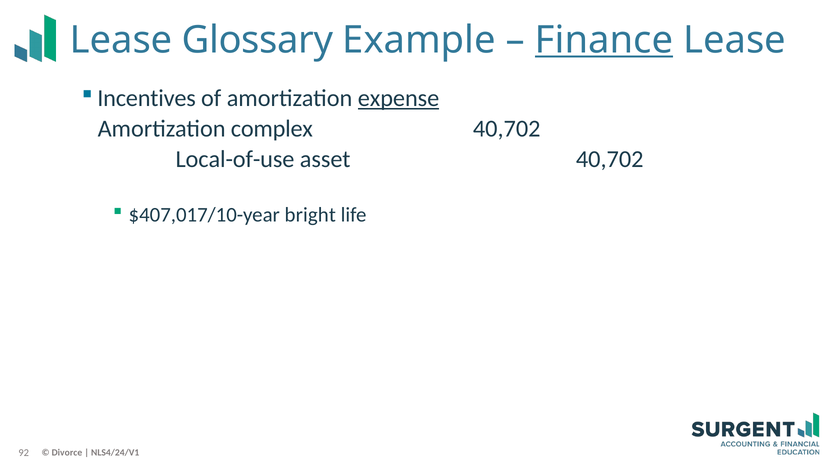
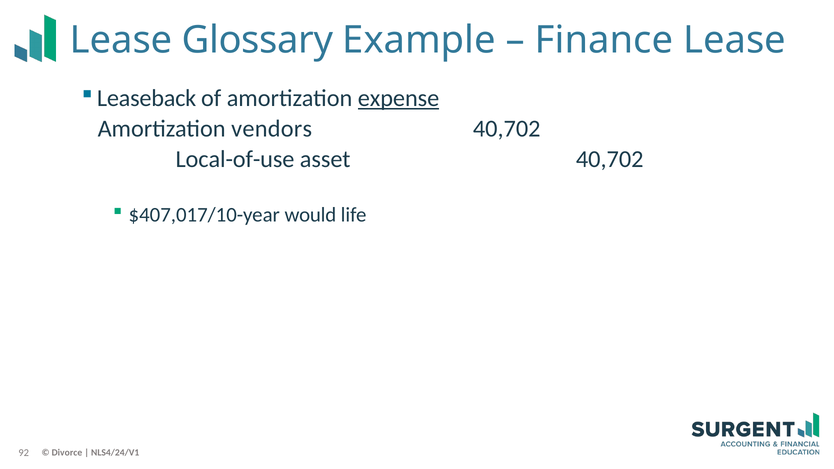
Finance underline: present -> none (604, 40)
Incentives: Incentives -> Leaseback (147, 98)
complex: complex -> vendors (272, 129)
bright: bright -> would (310, 215)
